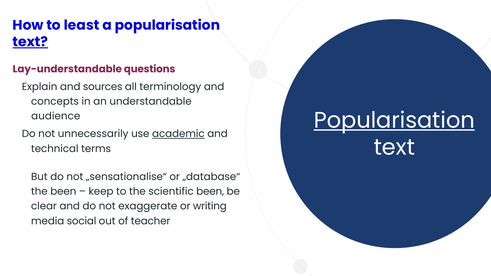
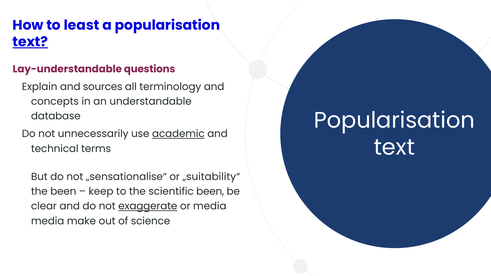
audience: audience -> database (56, 116)
Popularisation underline: present -> none (394, 120)
„database“: „database“ -> „suitability“ (211, 177)
exaggerate underline: none -> present (148, 206)
or writing: writing -> media (210, 206)
social: social -> make (81, 221)
teacher: teacher -> science (151, 221)
